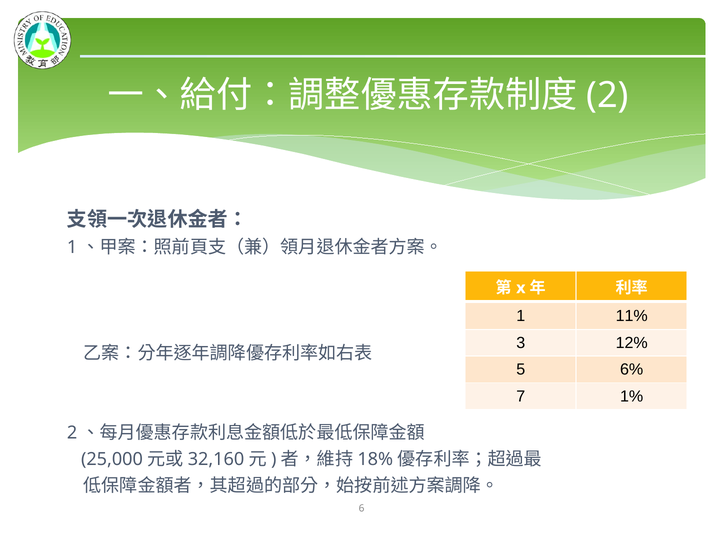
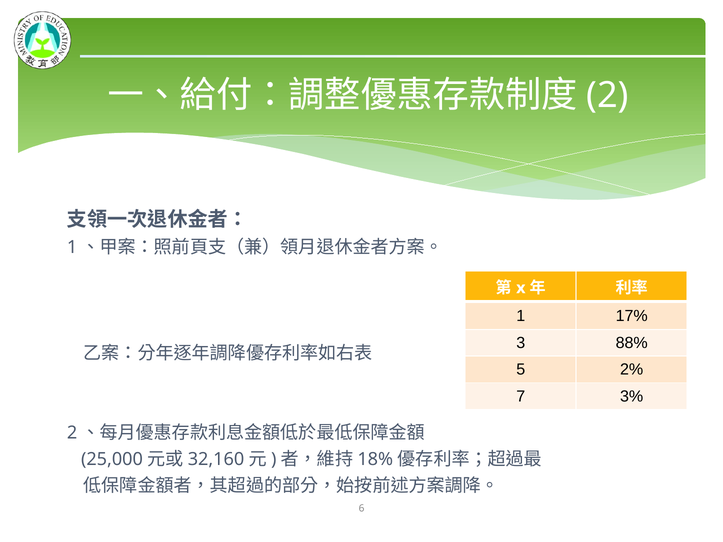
11%: 11% -> 17% (632, 316)
12%: 12% -> 88% (632, 343)
6%: 6% -> 2% (632, 370)
1%: 1% -> 3% (632, 396)
